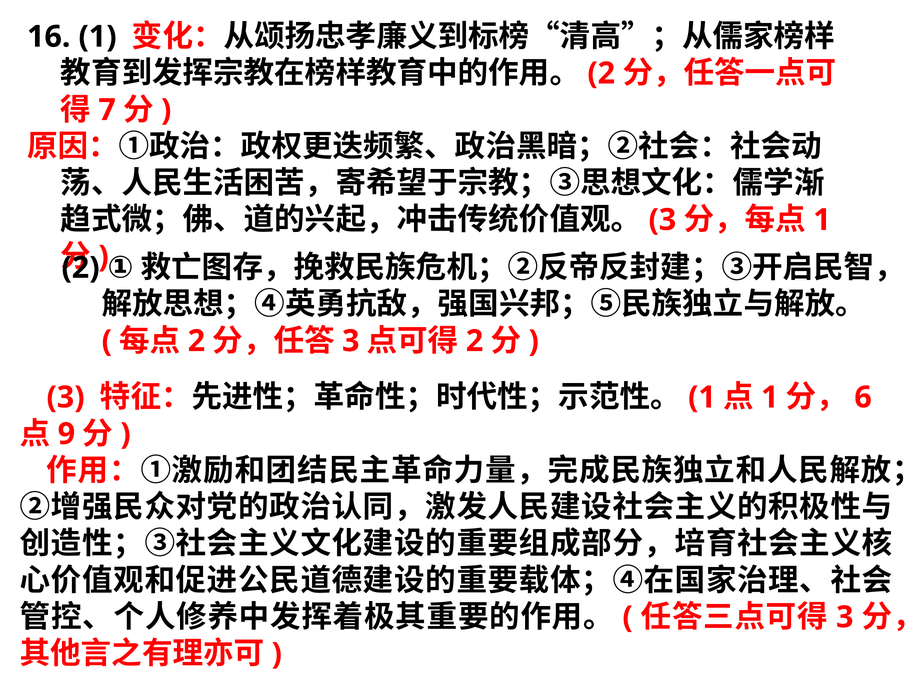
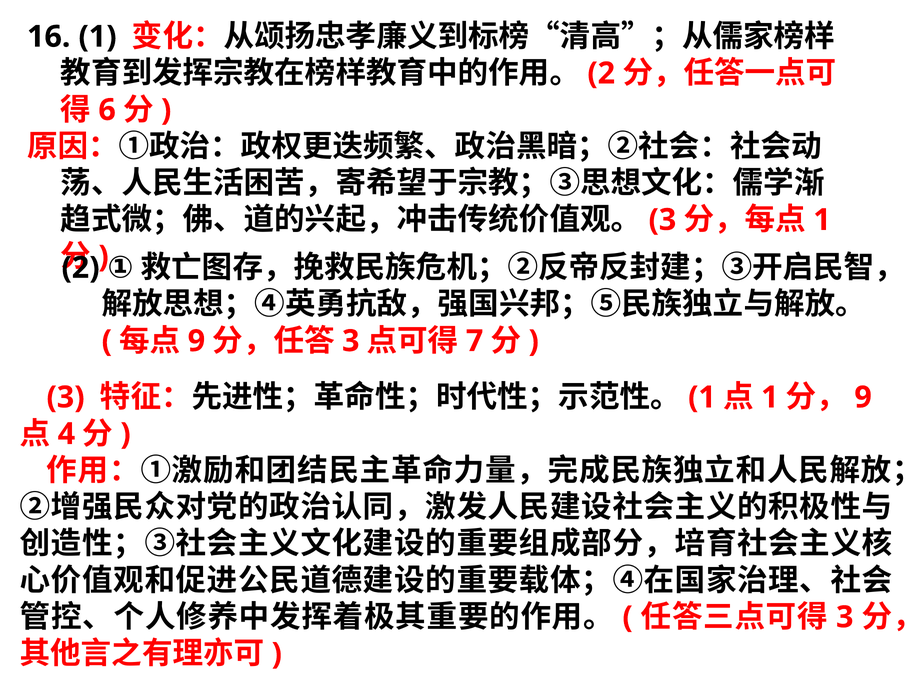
7: 7 -> 6 (107, 110)
2: 2 -> 9 (196, 341)
2: 2 -> 7 (475, 341)
6: 6 -> 9 (863, 398)
9: 9 -> 4 (66, 434)
